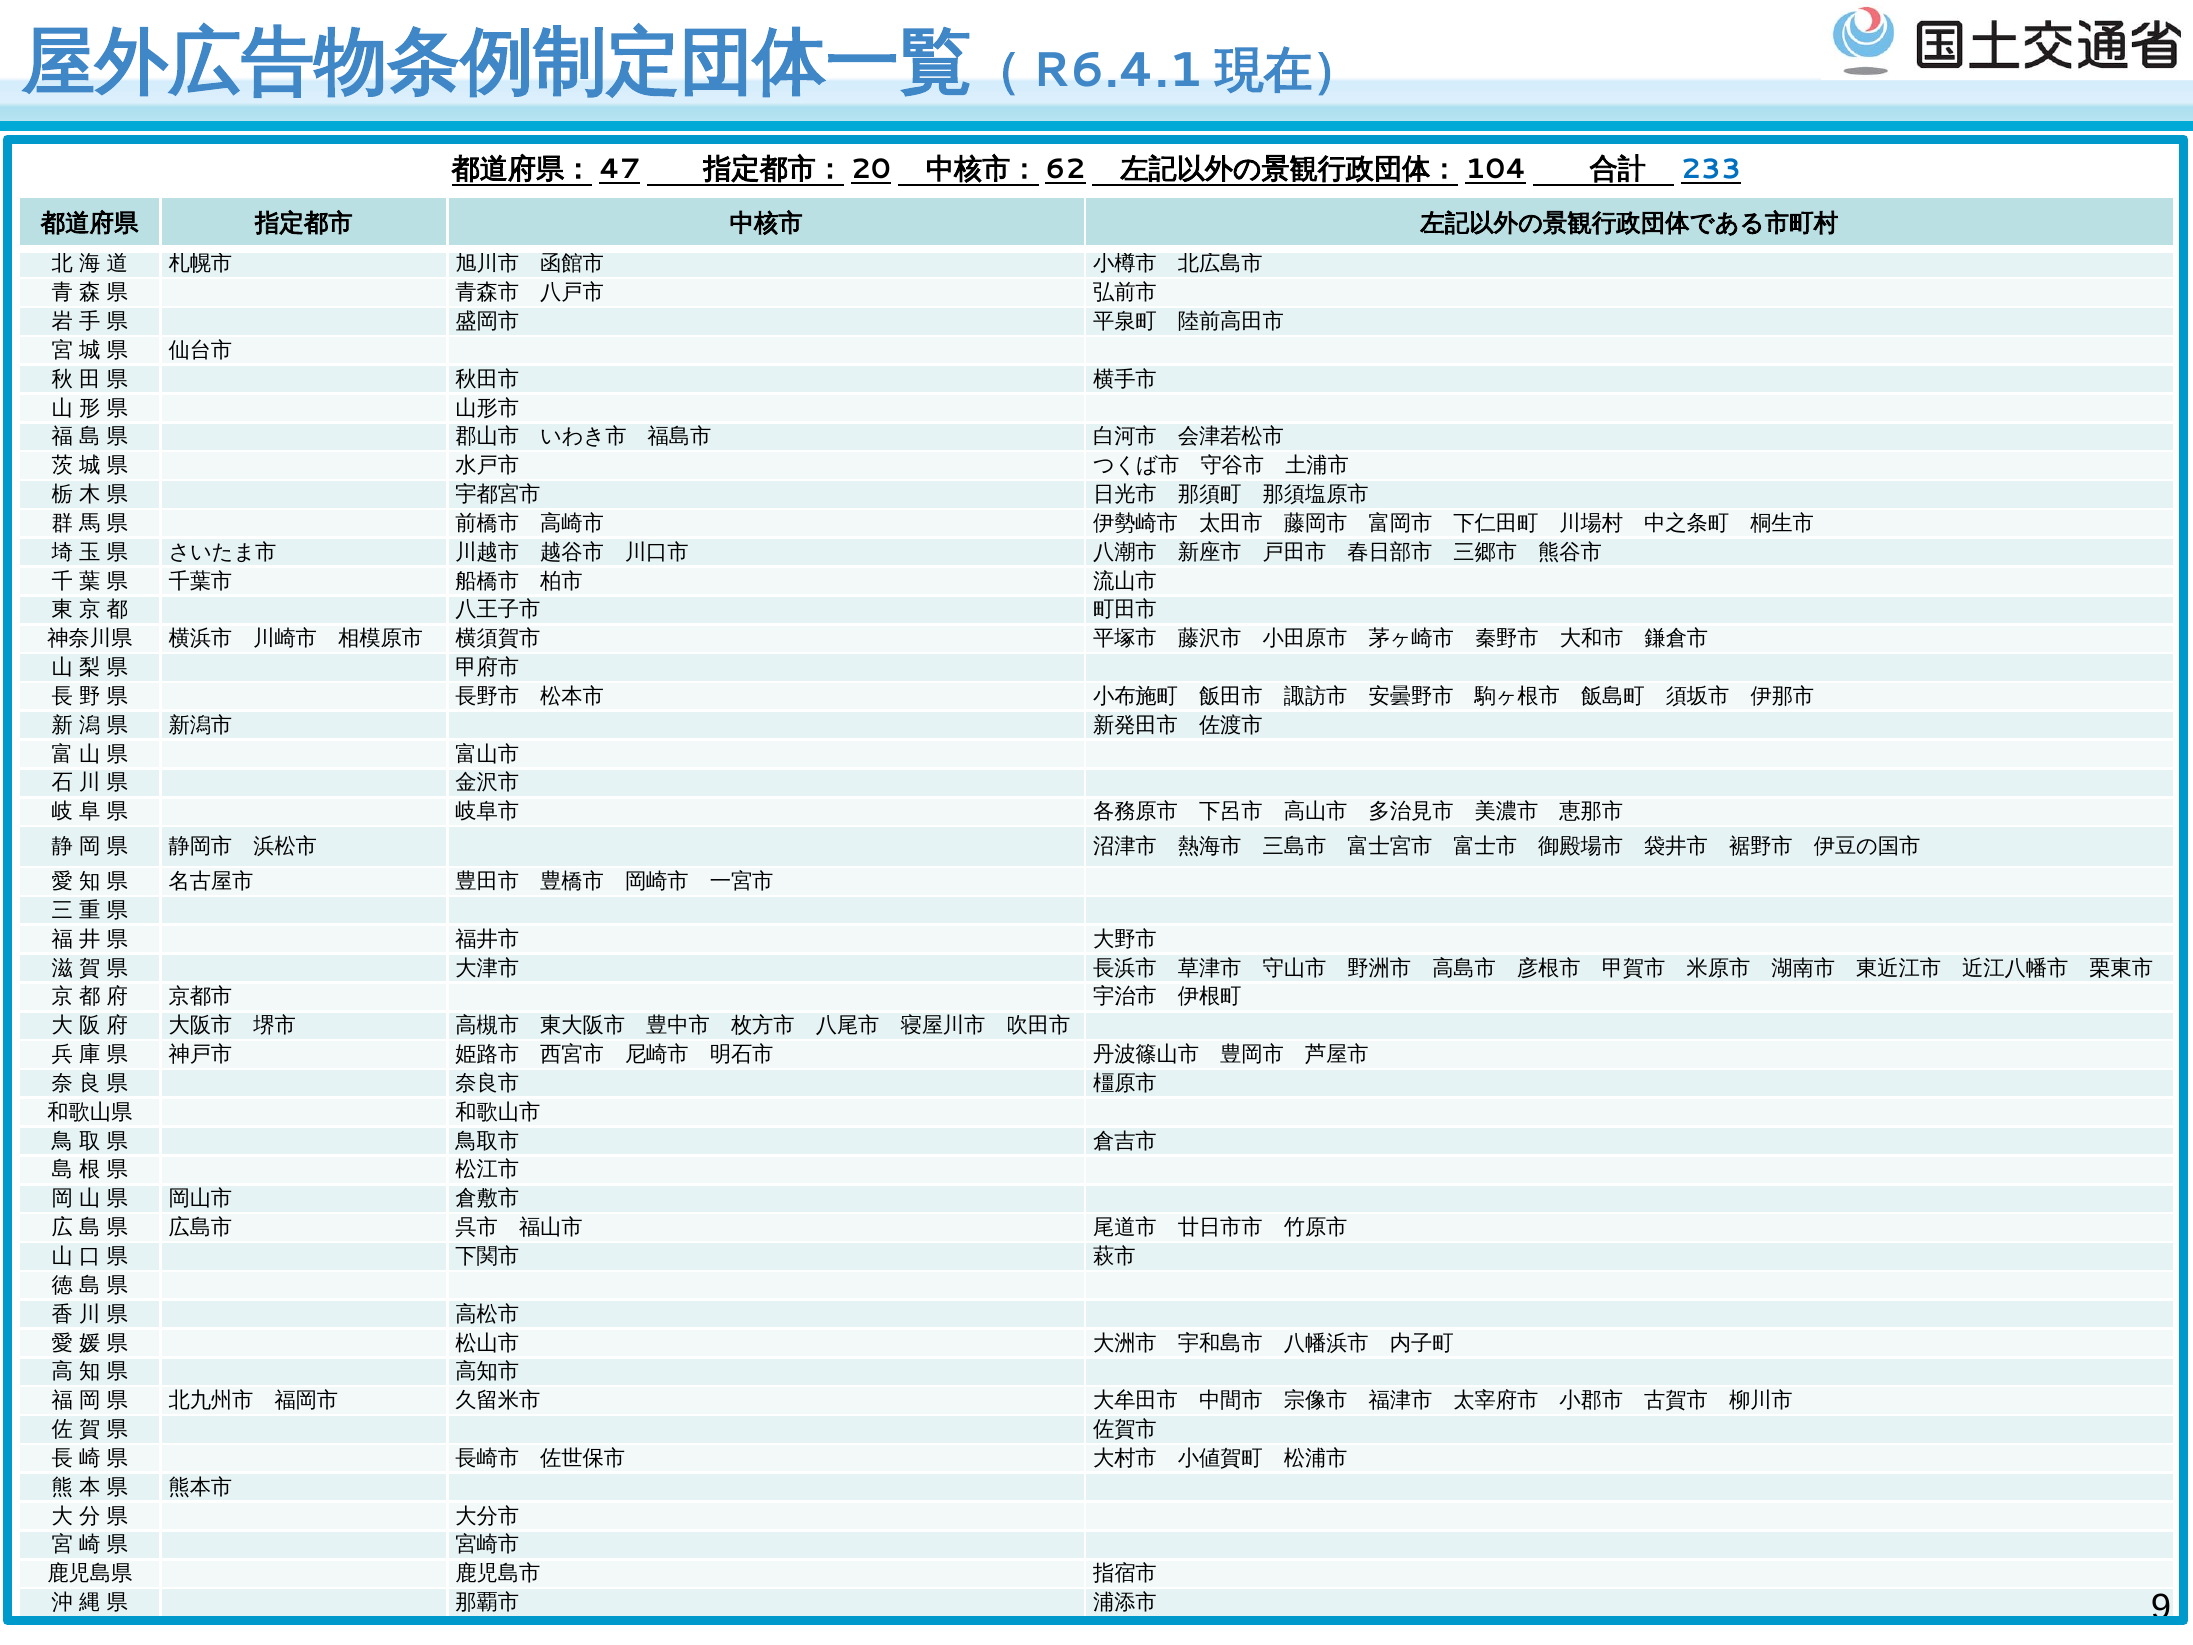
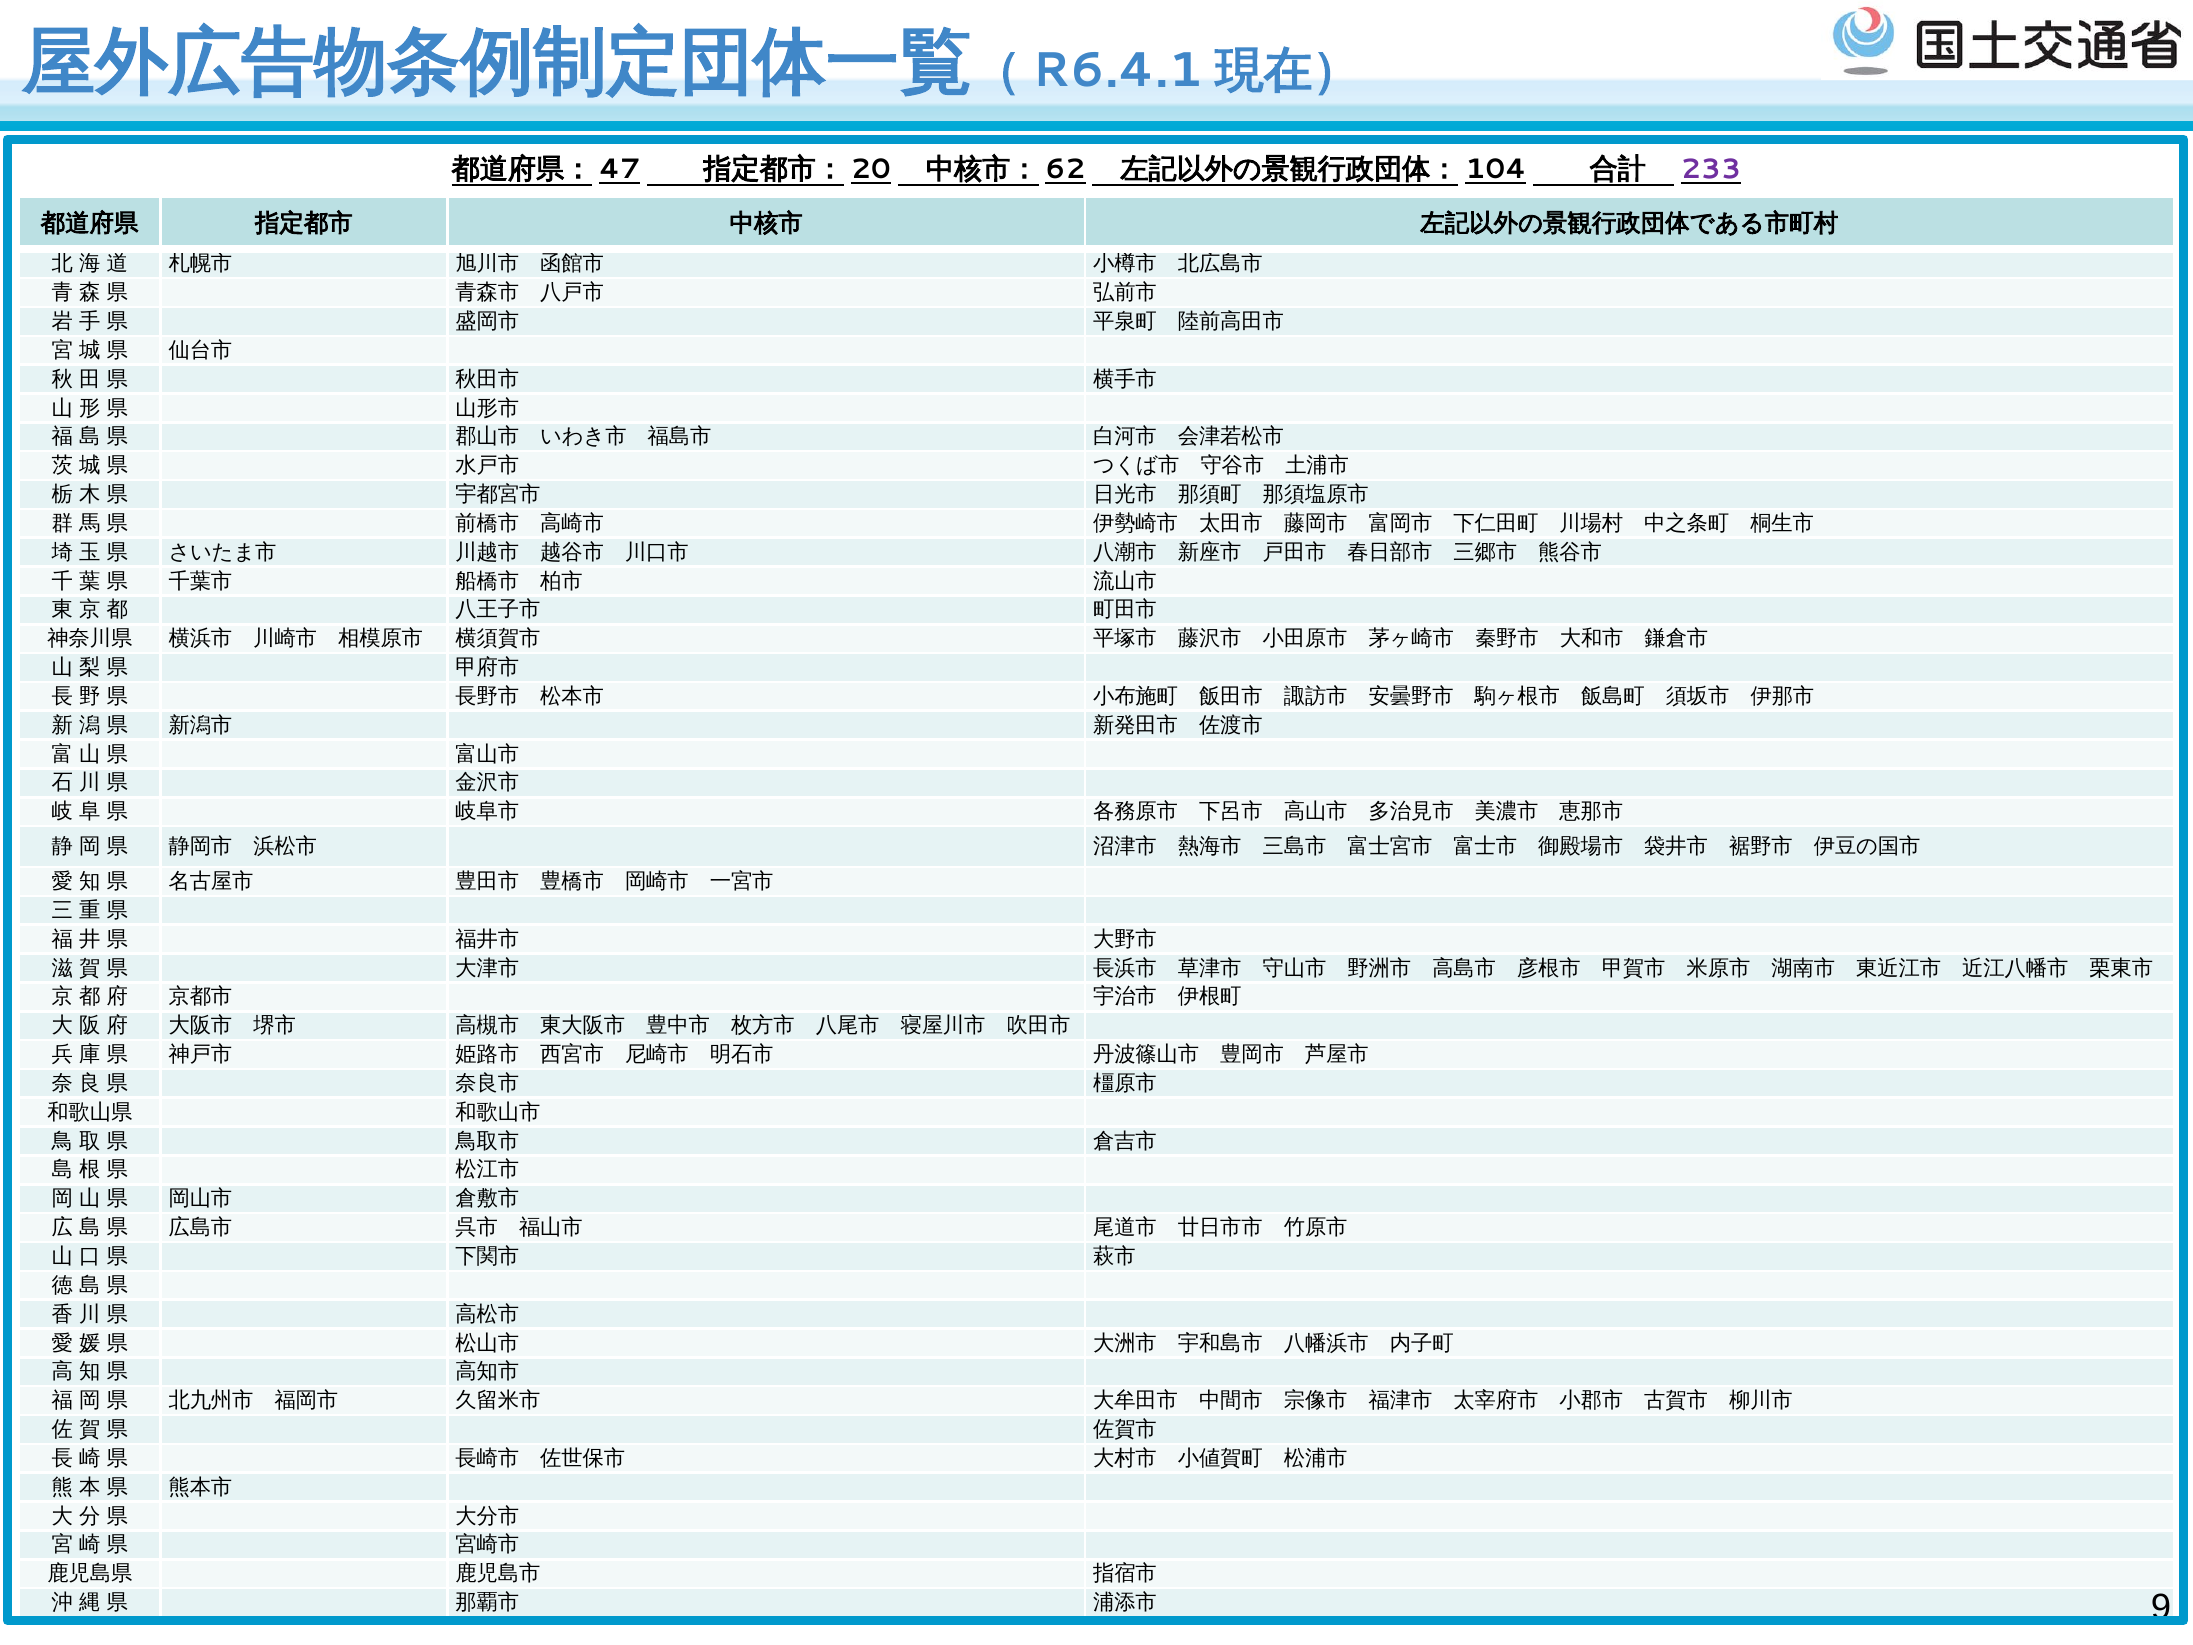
233 colour: blue -> purple (1711, 169)
